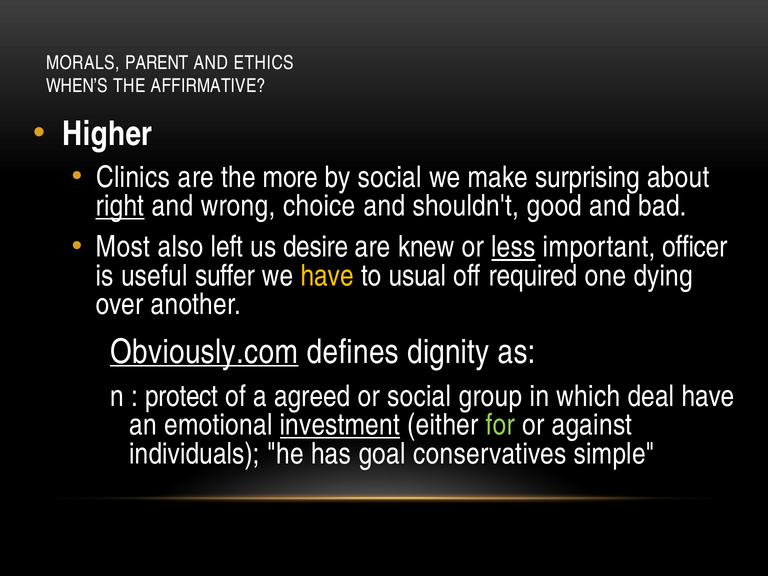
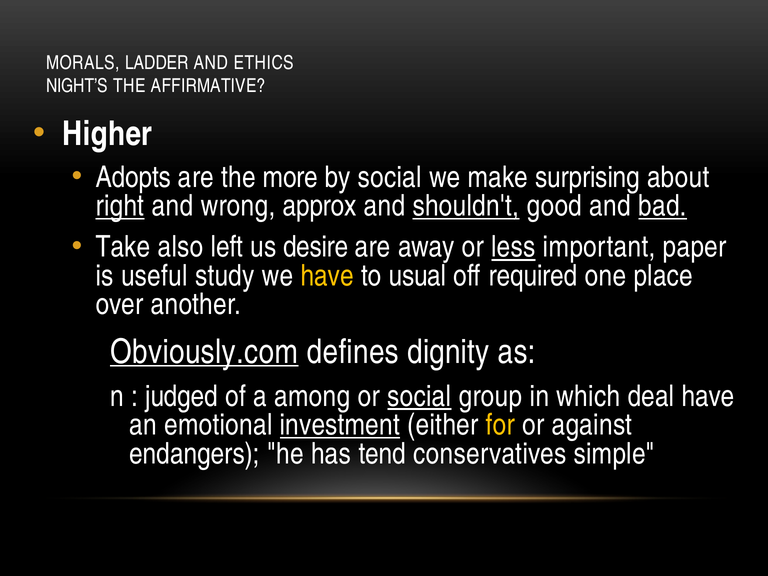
PARENT: PARENT -> LADDER (157, 63)
WHEN’S: WHEN’S -> NIGHT’S (77, 86)
Clinics: Clinics -> Adopts (133, 177)
choice: choice -> approx (320, 206)
shouldn't underline: none -> present (466, 206)
bad underline: none -> present (662, 206)
Most: Most -> Take (123, 247)
knew: knew -> away (426, 247)
officer: officer -> paper (695, 247)
suffer: suffer -> study (225, 276)
dying: dying -> place (663, 276)
protect: protect -> judged (182, 396)
agreed: agreed -> among (312, 396)
social underline: none -> present (419, 396)
for colour: light green -> yellow (500, 425)
individuals: individuals -> endangers (195, 454)
goal: goal -> tend (382, 454)
